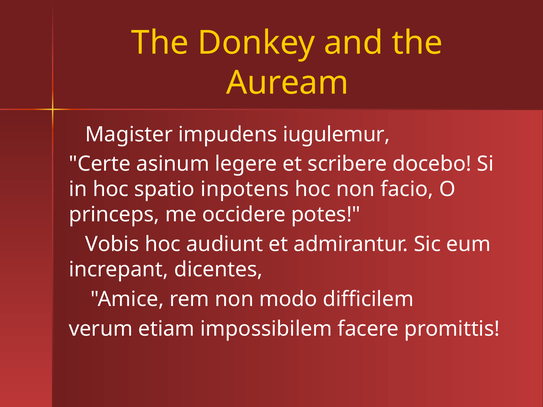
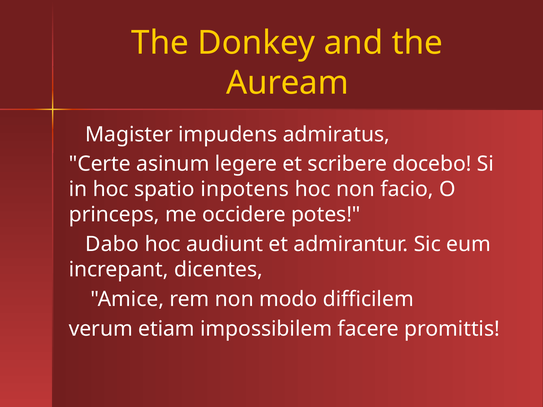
iugulemur: iugulemur -> admiratus (336, 135)
Vobis: Vobis -> Dabo (112, 244)
